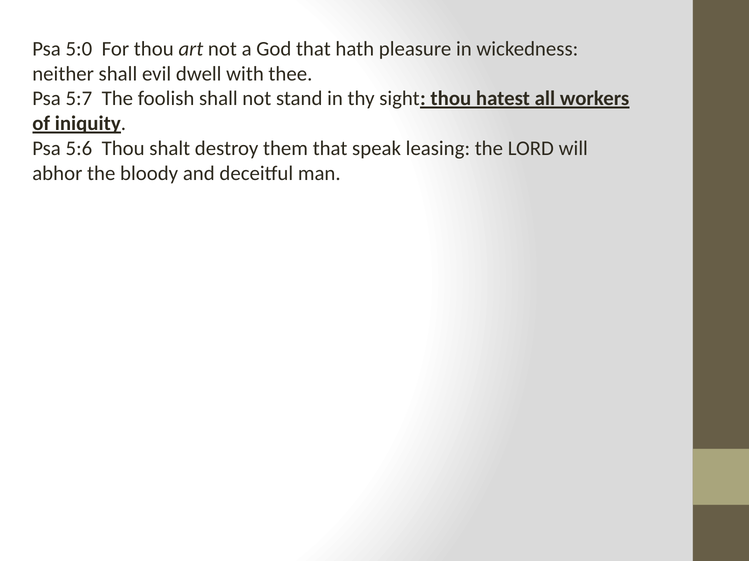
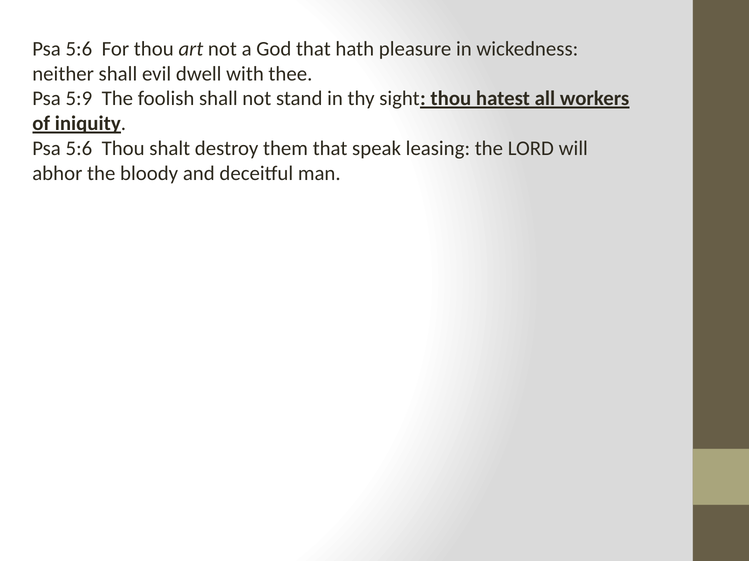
5:0: 5:0 -> 5:6 (79, 49)
5:7: 5:7 -> 5:9 (79, 99)
